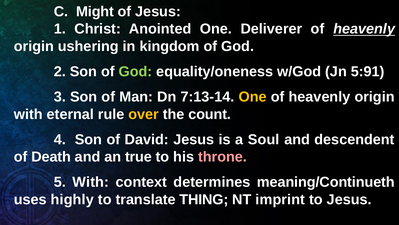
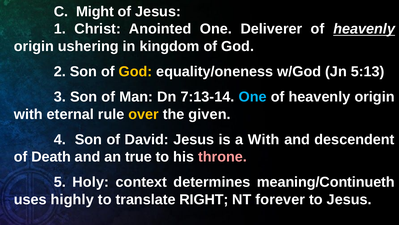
God colour: light green -> yellow (135, 71)
5:91: 5:91 -> 5:13 (368, 71)
One colour: yellow -> light blue (253, 97)
count: count -> given (210, 114)
a Soul: Soul -> With (264, 139)
5 With: With -> Holy (91, 182)
THING: THING -> RIGHT (204, 199)
imprint: imprint -> forever (280, 199)
